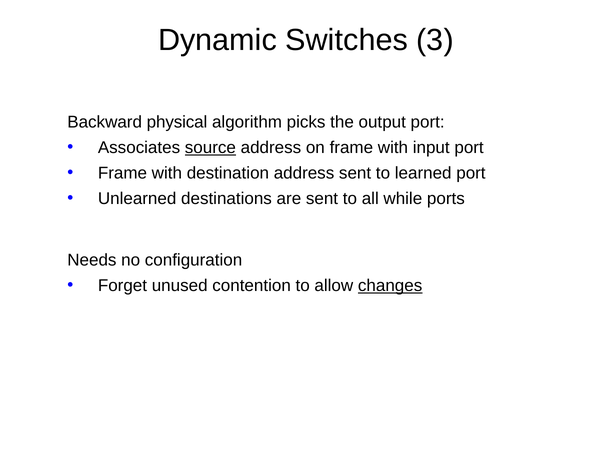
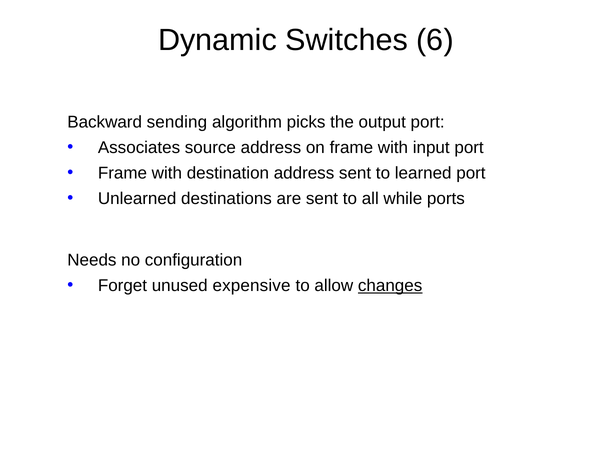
3: 3 -> 6 (435, 40)
physical: physical -> sending (177, 122)
source underline: present -> none (210, 148)
contention: contention -> expensive (252, 286)
